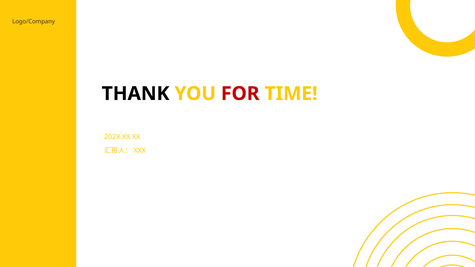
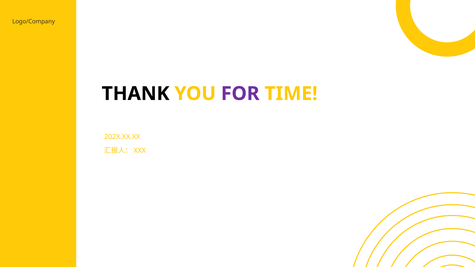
FOR colour: red -> purple (240, 94)
